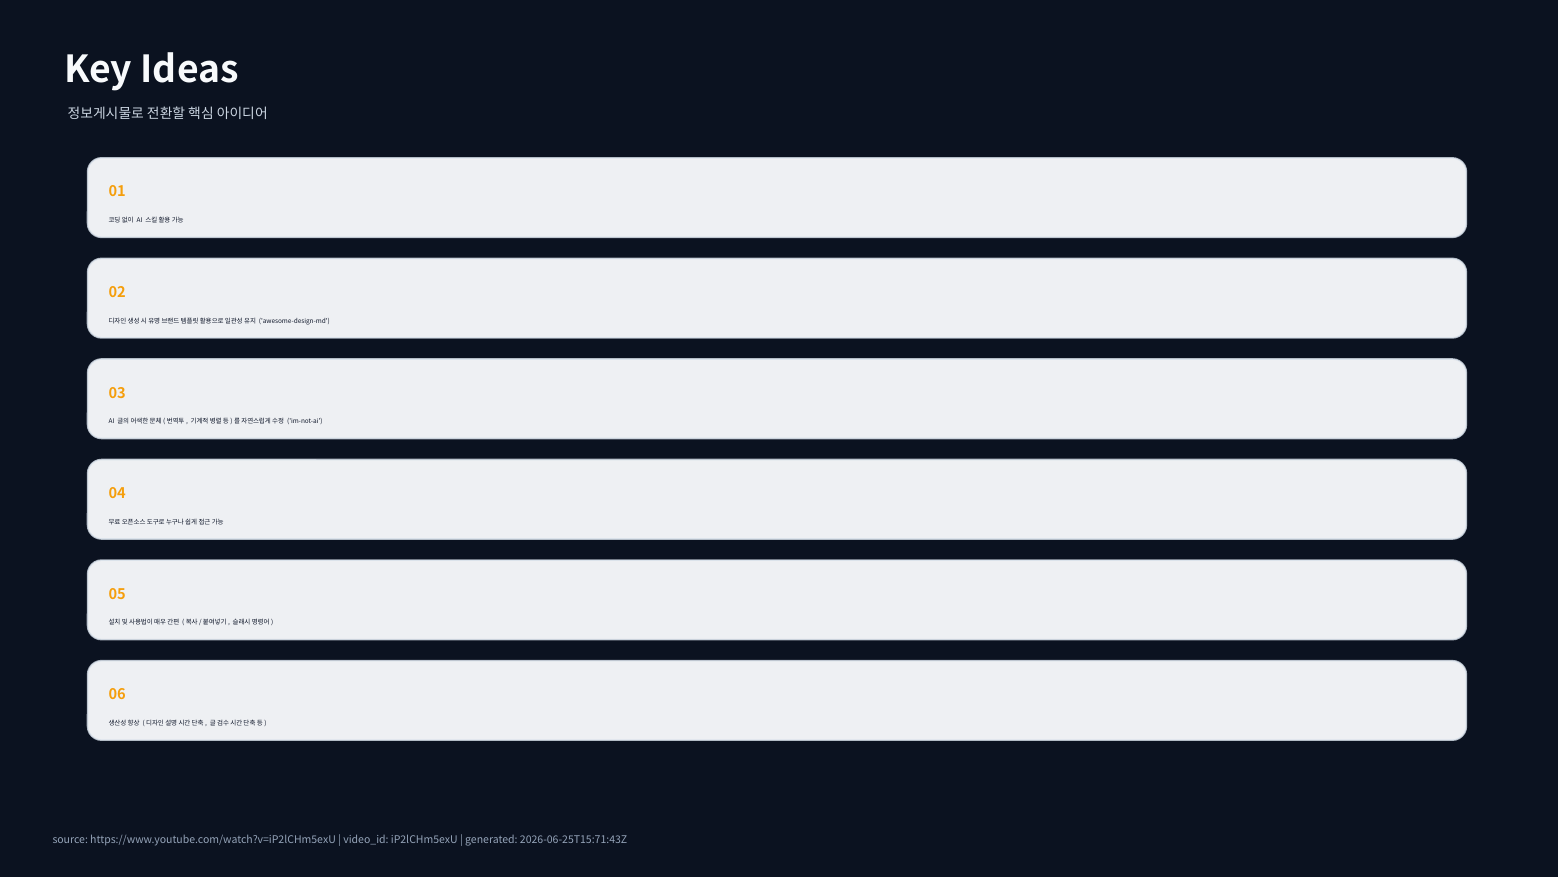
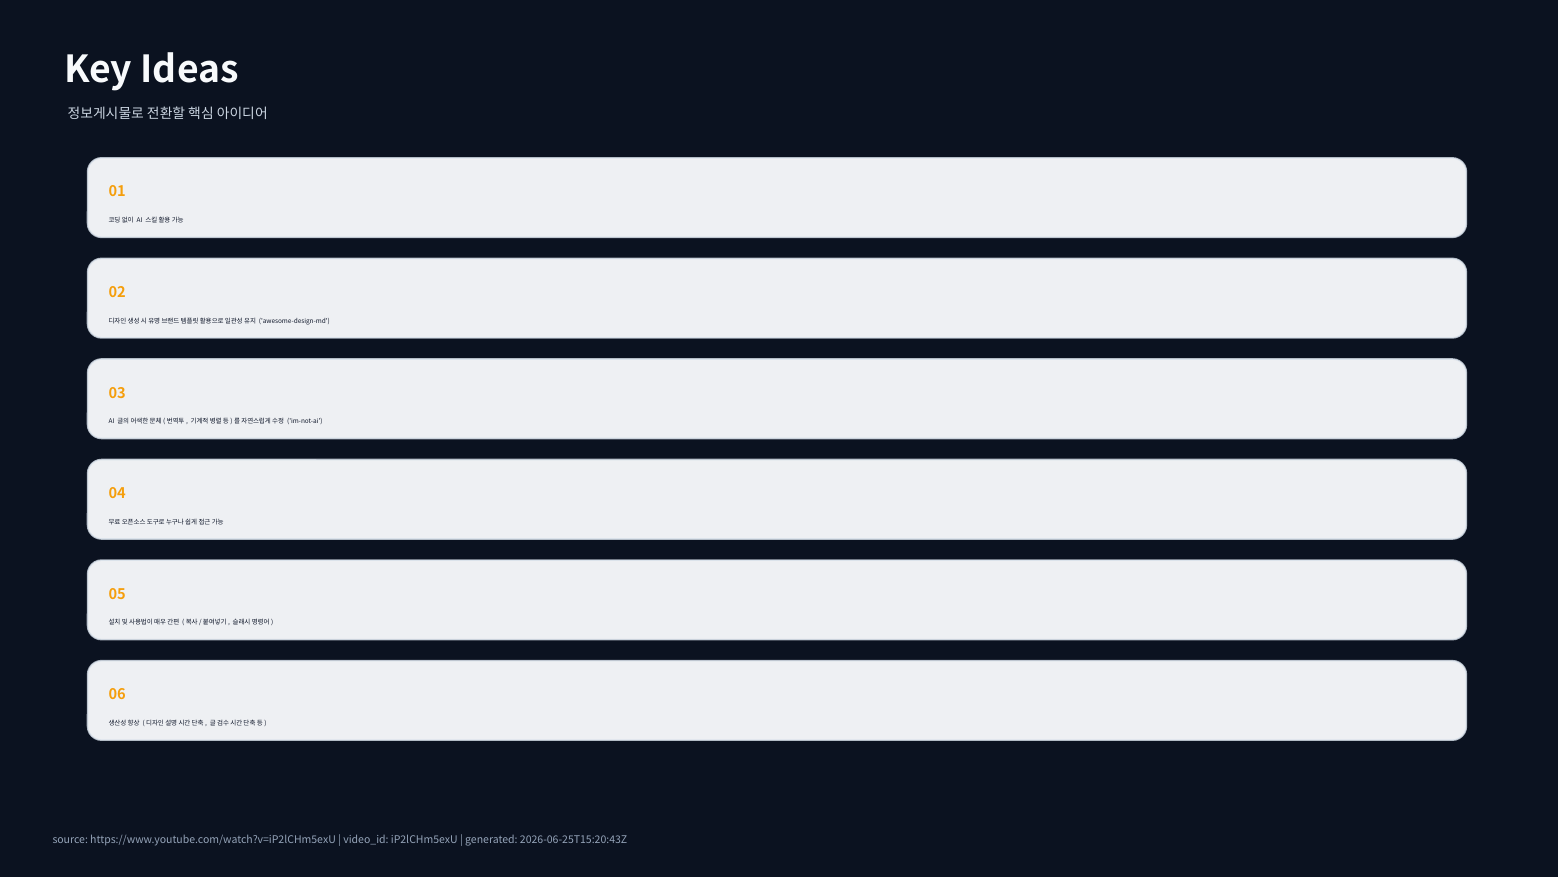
2026-06-25T15:71:43Z: 2026-06-25T15:71:43Z -> 2026-06-25T15:20:43Z (574, 839)
